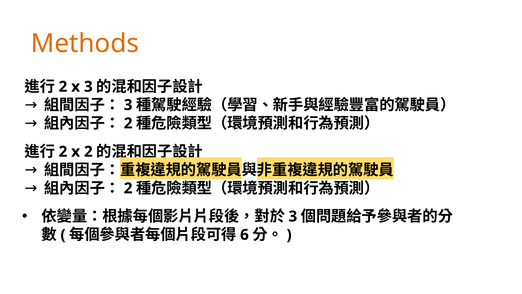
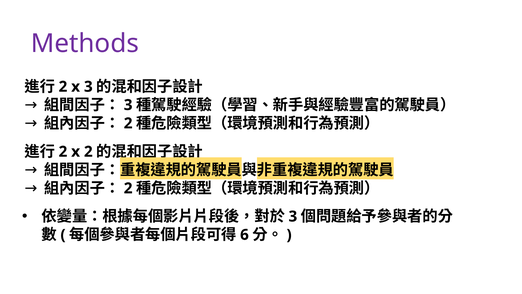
Methods colour: orange -> purple (85, 43)
